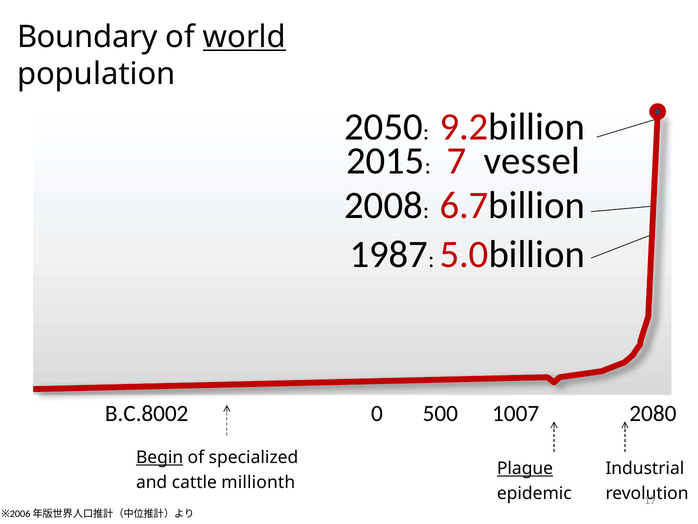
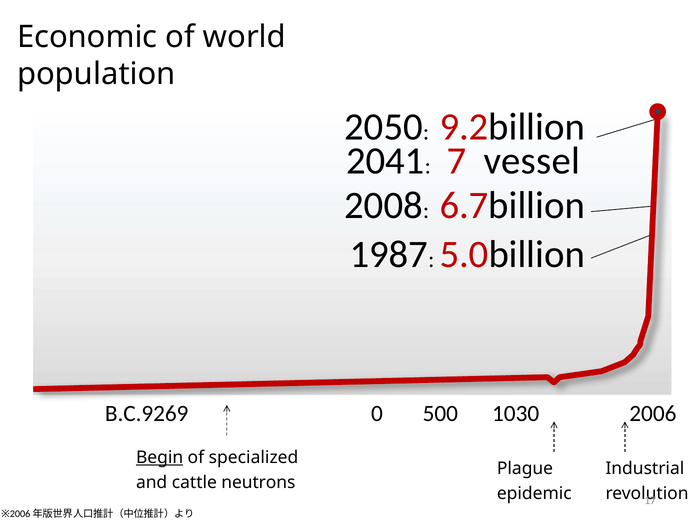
Boundary: Boundary -> Economic (87, 37)
world underline: present -> none (244, 37)
2015: 2015 -> 2041 (385, 161)
B.C.8002: B.C.8002 -> B.C.9269 (147, 413)
1007: 1007 -> 1030 (516, 413)
2080: 2080 -> 2006 (653, 413)
Plague underline: present -> none (525, 468)
millionth: millionth -> neutrons (258, 482)
